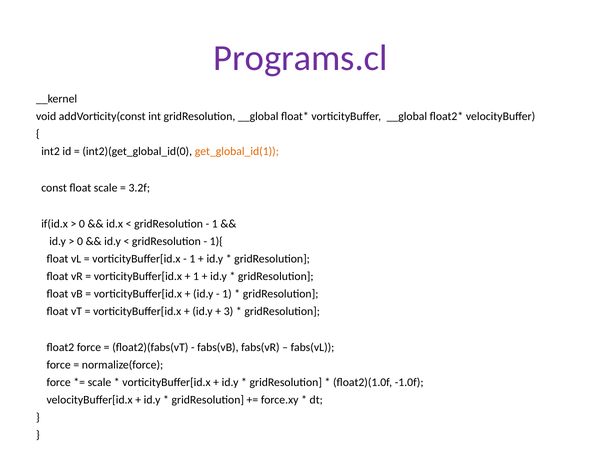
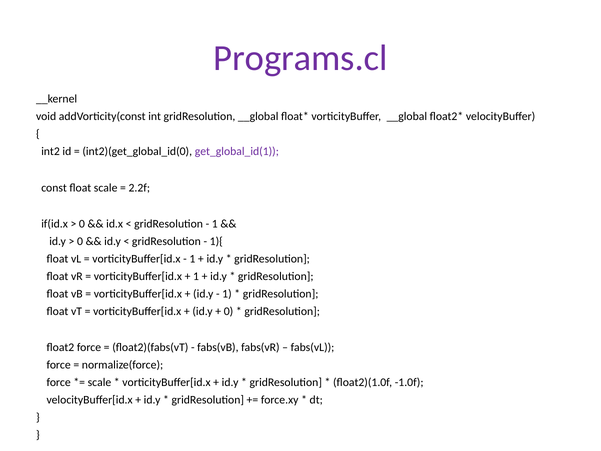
get_global_id(1 colour: orange -> purple (237, 151)
3.2f: 3.2f -> 2.2f (139, 188)
3: 3 -> 0 (229, 311)
